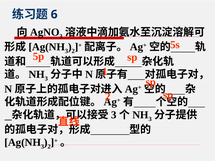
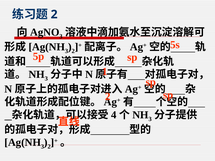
6: 6 -> 2 (54, 14)
3: 3 -> 4 (114, 115)
